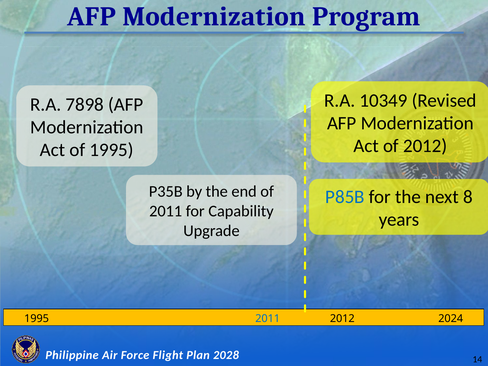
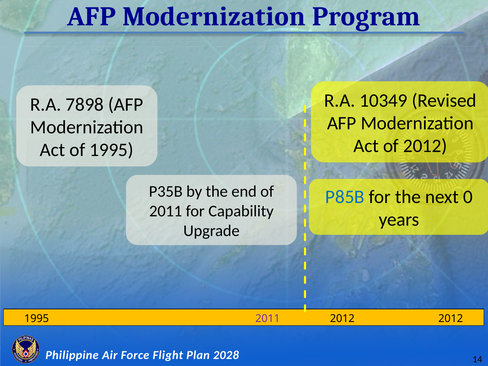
8: 8 -> 0 (468, 197)
2011 colour: blue -> purple (268, 319)
2012 2024: 2024 -> 2012 (451, 319)
